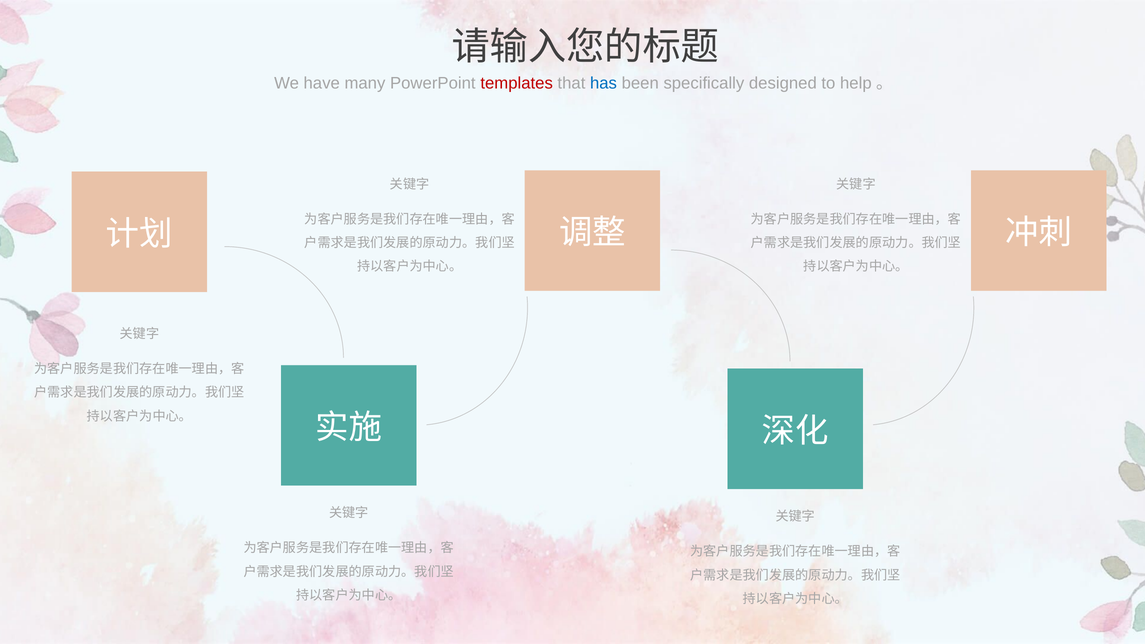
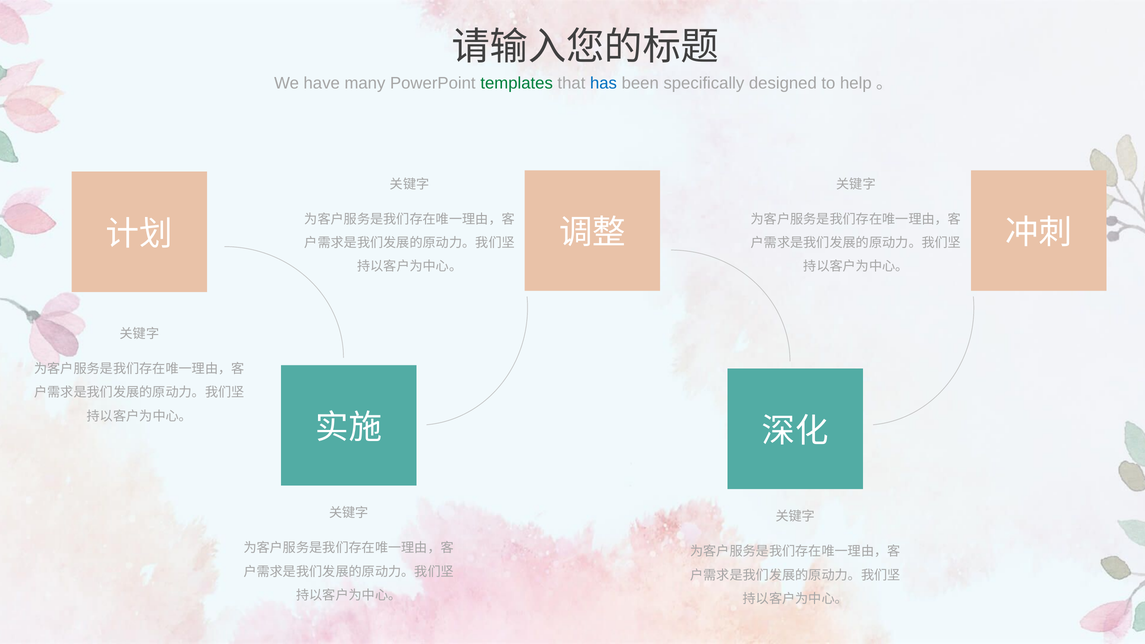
templates colour: red -> green (517, 83)
